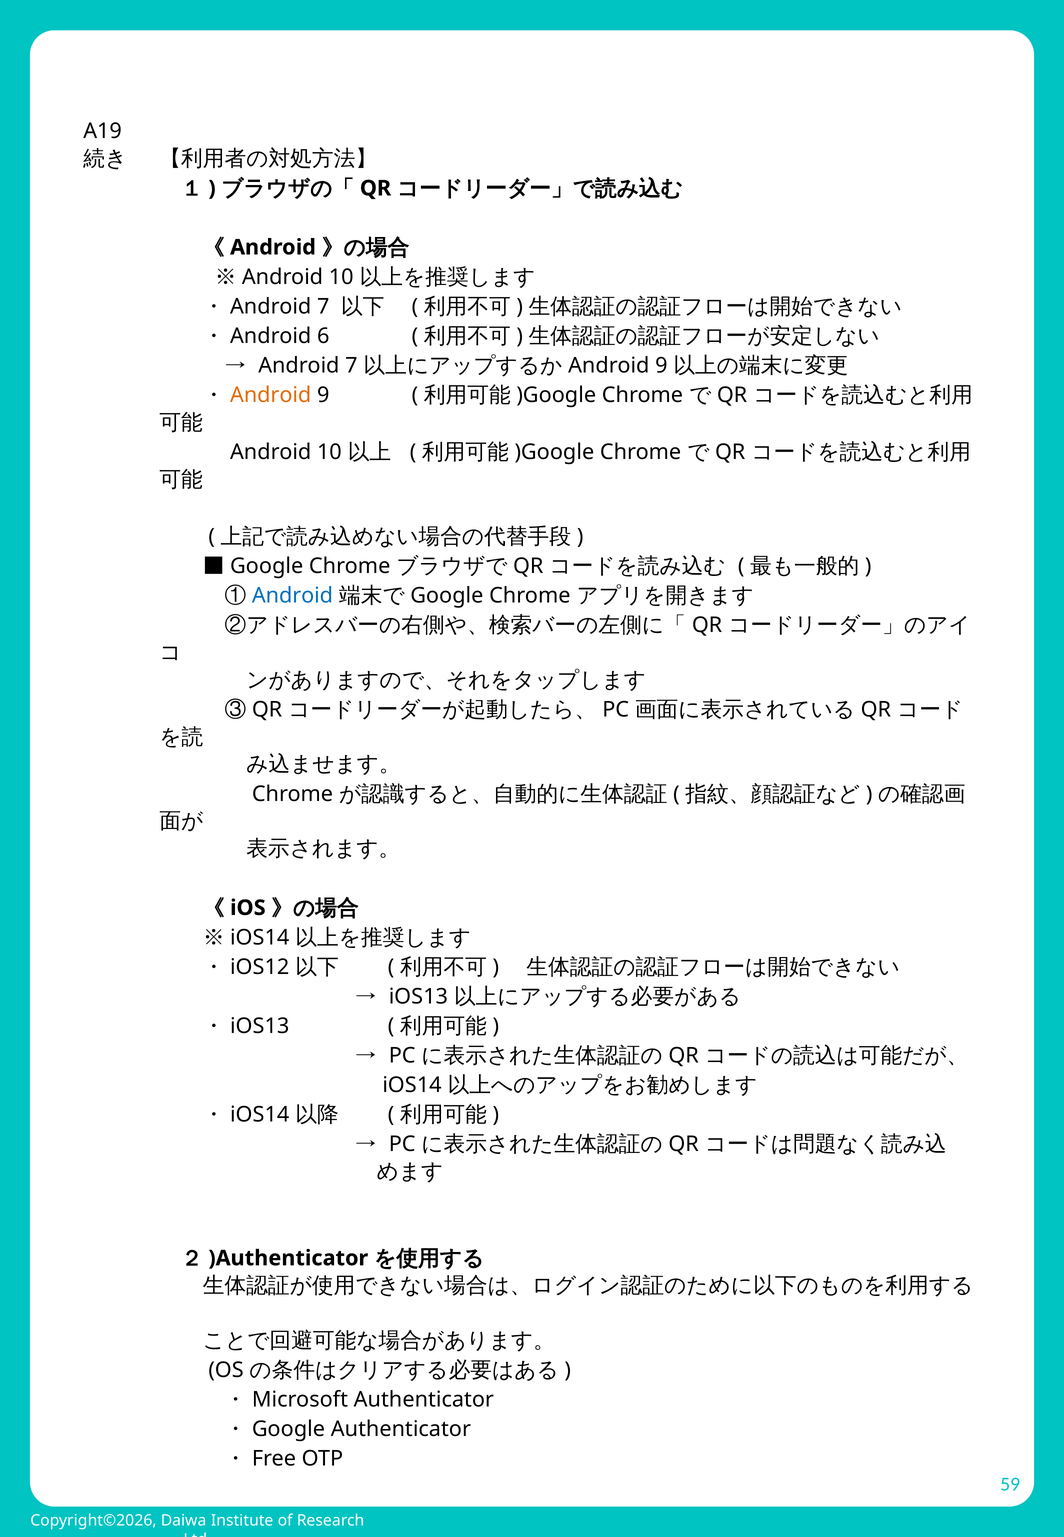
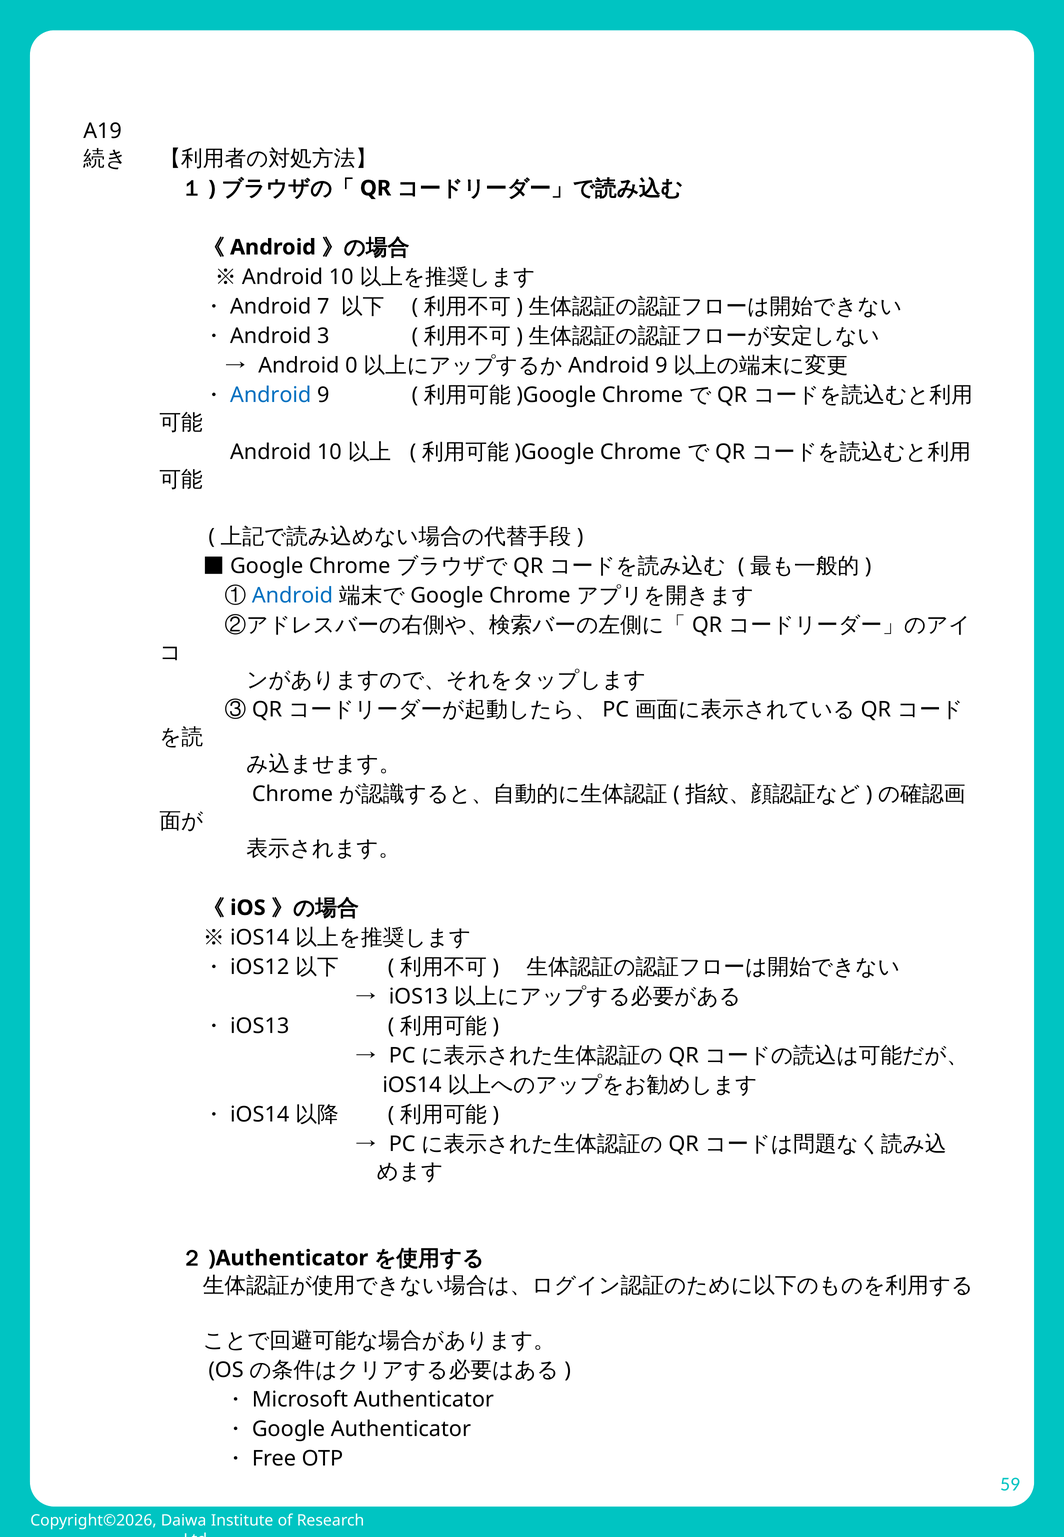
6: 6 -> 3 (323, 336)
7: 7 -> 0 (351, 366)
Android colour: orange -> blue (271, 395)
